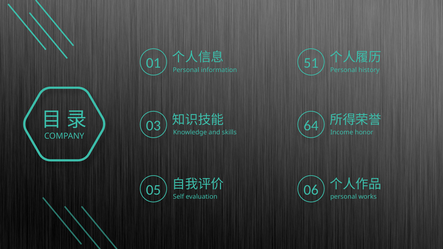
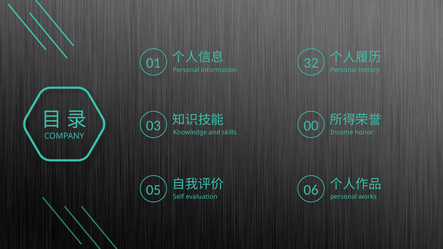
51: 51 -> 32 (311, 63)
64: 64 -> 00 (311, 126)
